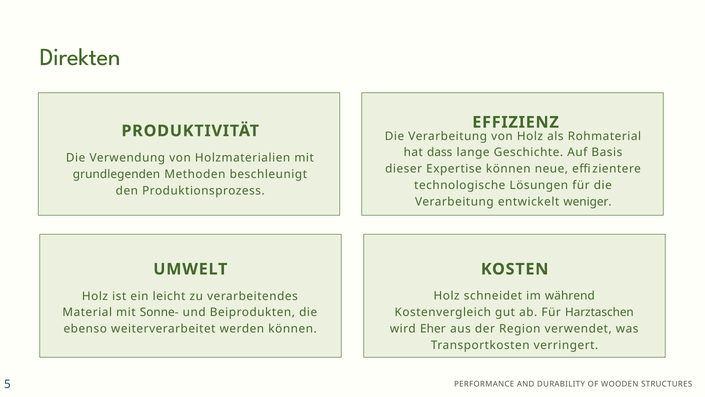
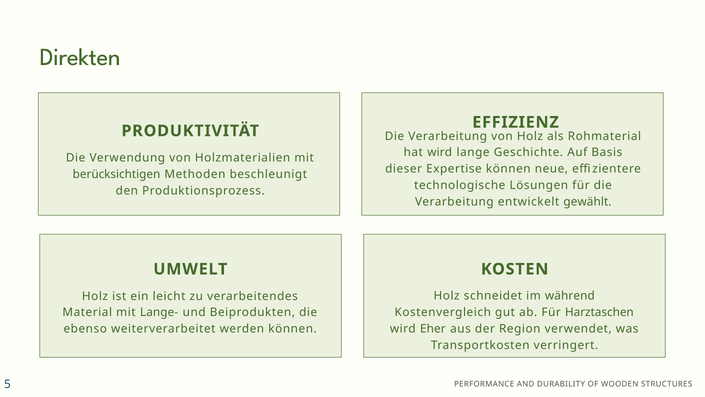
hat dass: dass -> wird (440, 152)
grundlegenden: grundlegenden -> berücksichtigen (117, 174)
weniger: weniger -> gewählt (587, 202)
Sonne-: Sonne- -> Lange- (159, 312)
